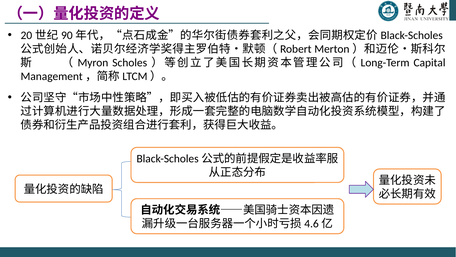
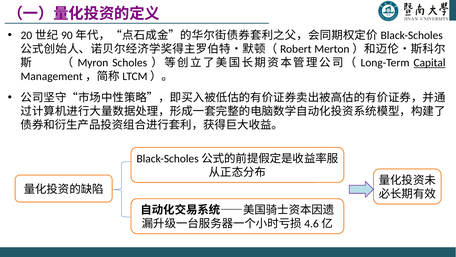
Capital underline: none -> present (430, 63)
